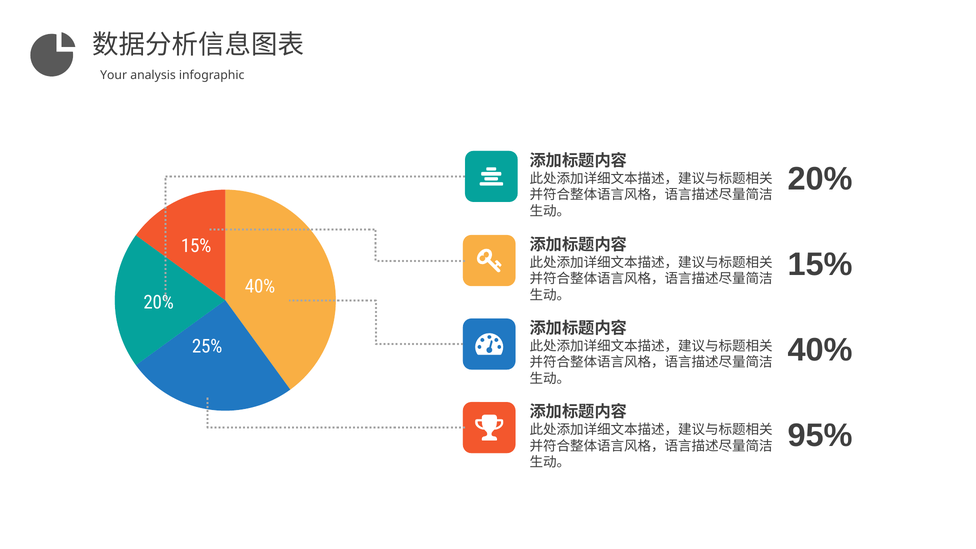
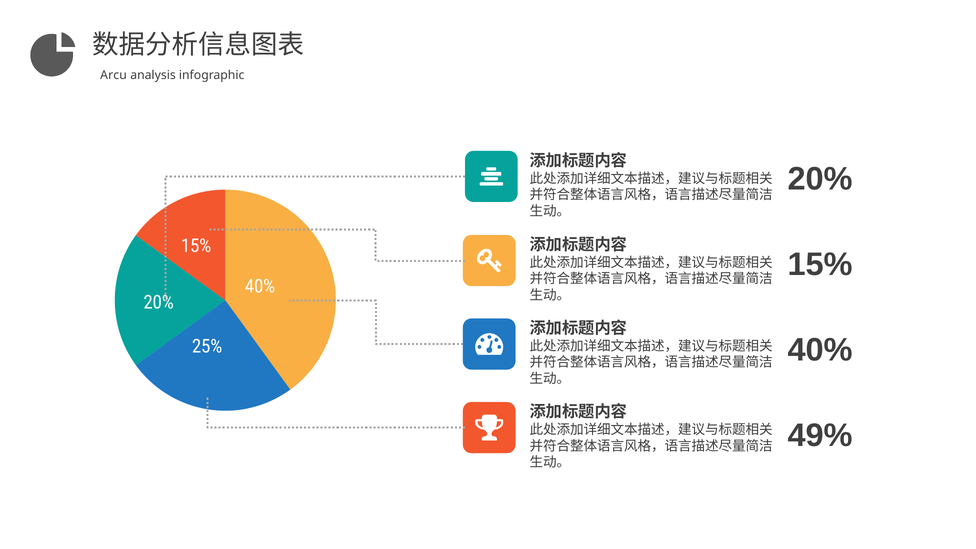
Your: Your -> Arcu (114, 75)
95%: 95% -> 49% (820, 435)
